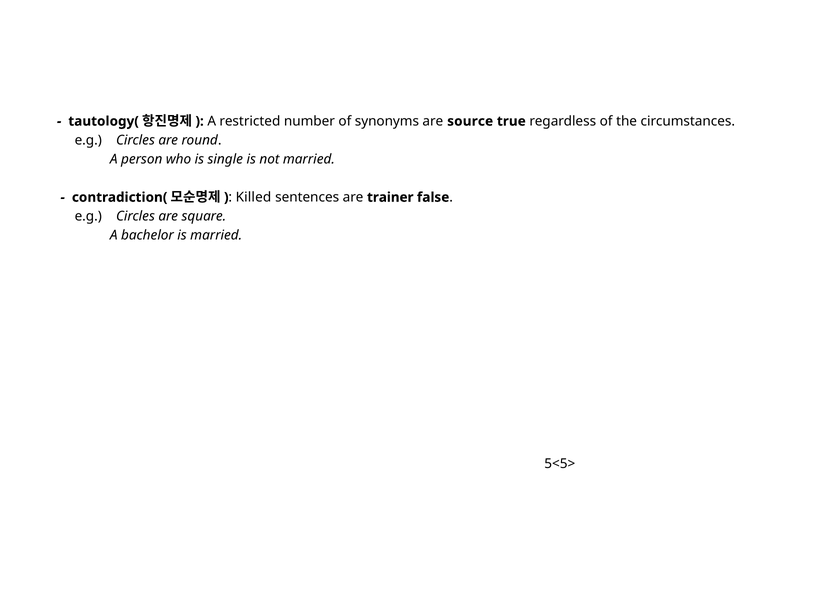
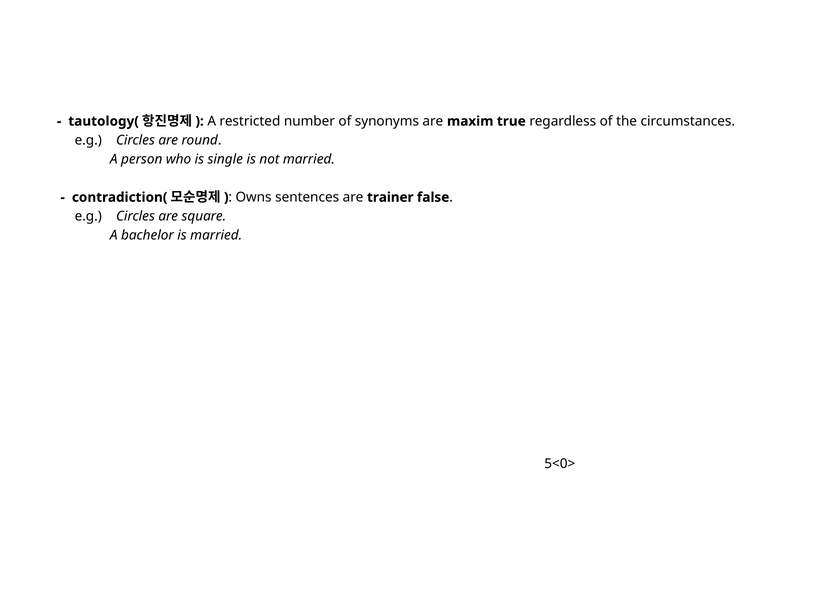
source: source -> maxim (470, 121)
Killed: Killed -> Owns (254, 197)
5<5>: 5<5> -> 5<0> (560, 464)
